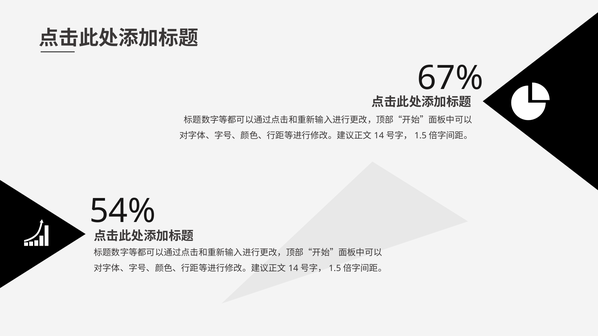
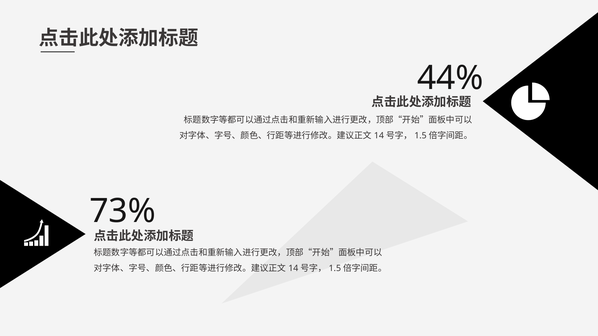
67%: 67% -> 44% (450, 78)
54%: 54% -> 73% (123, 211)
